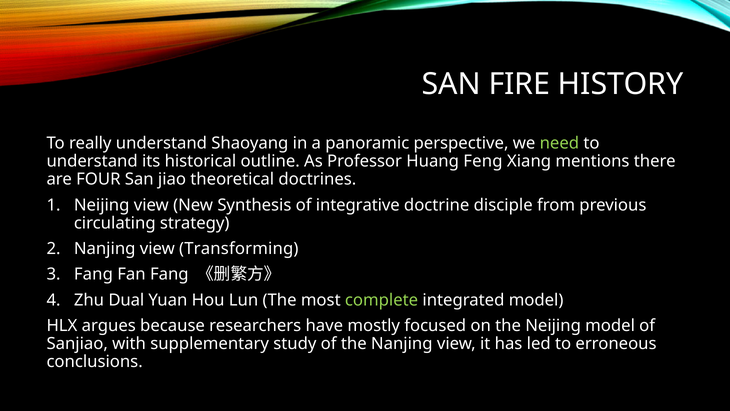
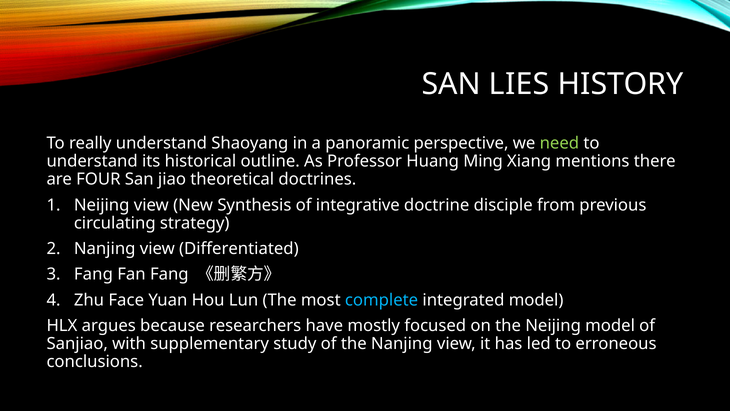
FIRE: FIRE -> LIES (519, 84)
Feng: Feng -> Ming (483, 161)
Transforming: Transforming -> Differentiated (239, 248)
Dual: Dual -> Face (126, 300)
complete colour: light green -> light blue (382, 300)
